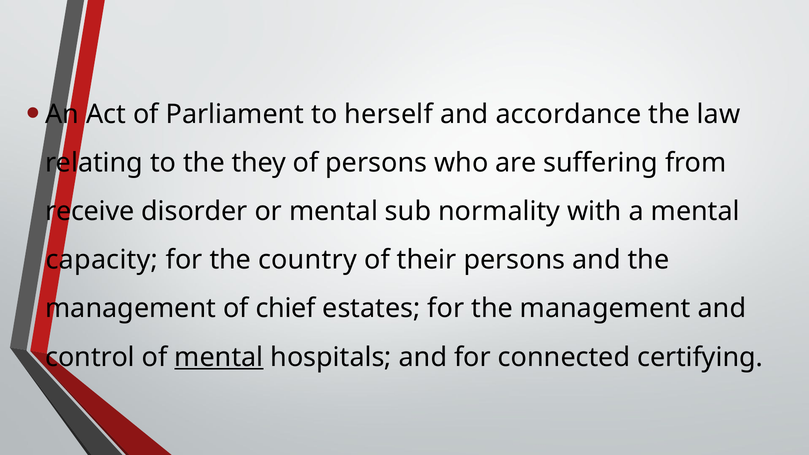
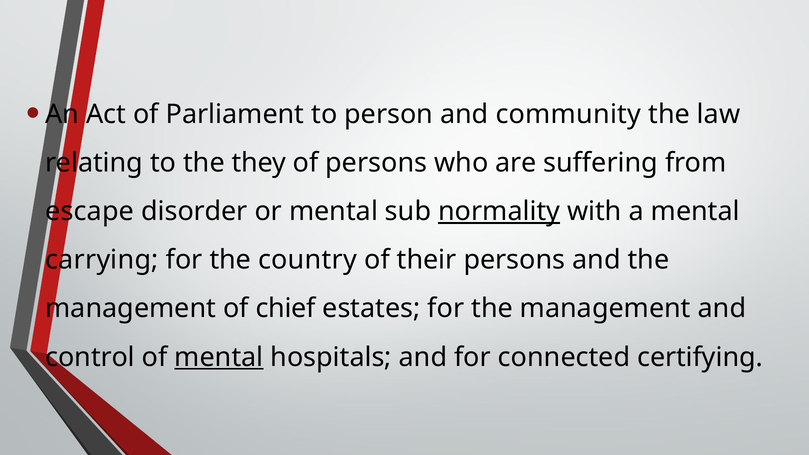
herself: herself -> person (389, 114)
accordance: accordance -> community (568, 114)
receive: receive -> escape (90, 211)
normality underline: none -> present (499, 211)
capacity: capacity -> carrying (102, 260)
